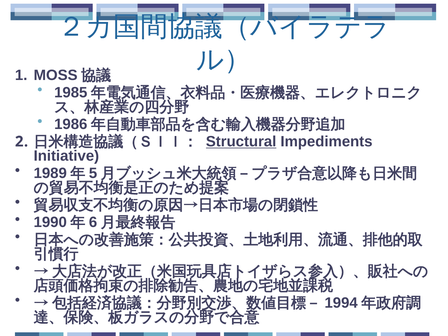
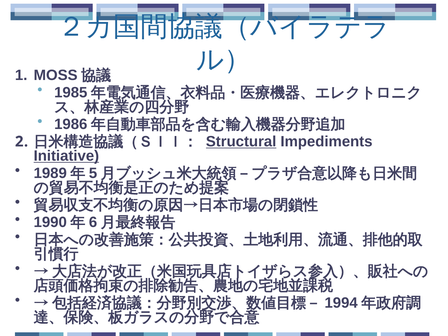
Initiative underline: none -> present (66, 156)
